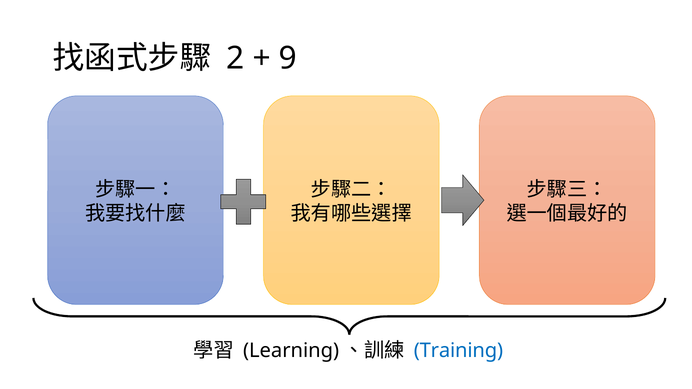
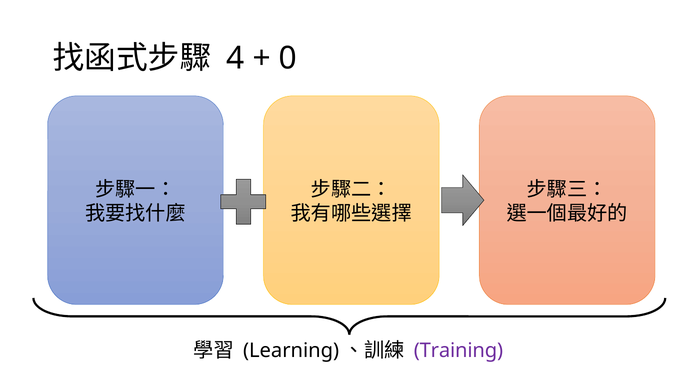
2: 2 -> 4 (235, 58)
9: 9 -> 0 (288, 58)
Training colour: blue -> purple (458, 351)
